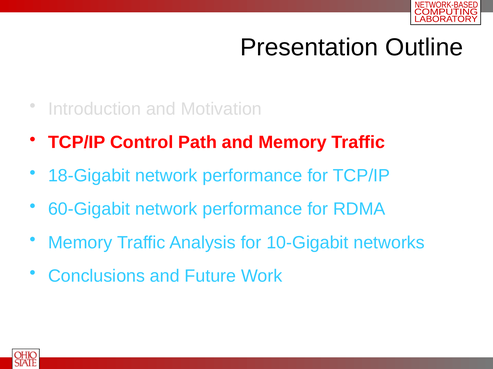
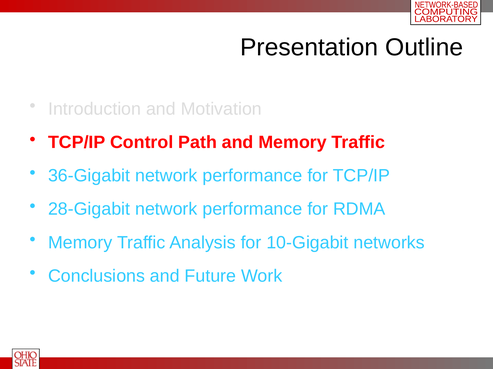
18-Gigabit: 18-Gigabit -> 36-Gigabit (89, 176)
60-Gigabit: 60-Gigabit -> 28-Gigabit (89, 210)
